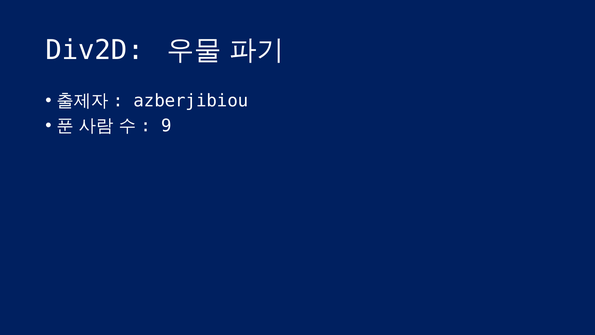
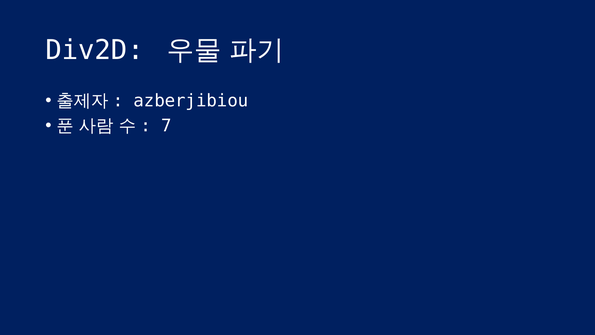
9: 9 -> 7 (166, 126)
